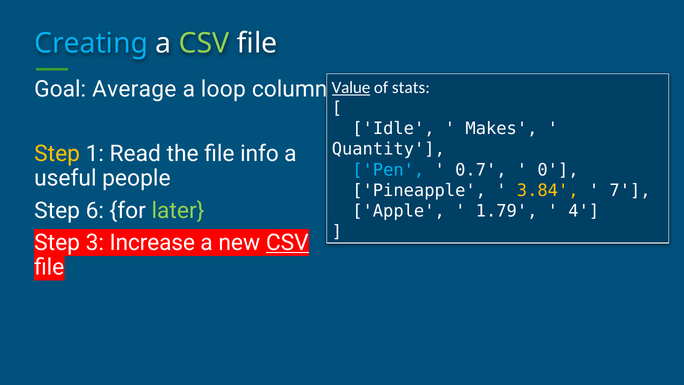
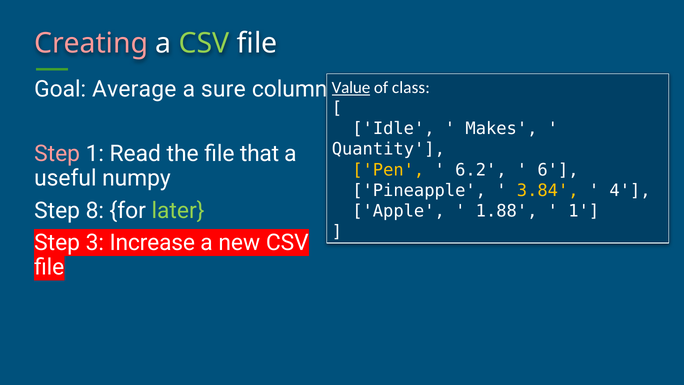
Creating colour: light blue -> pink (91, 43)
loop: loop -> sure (223, 89)
stats: stats -> class (411, 88)
Step colour: yellow -> pink (57, 154)
info: info -> that (260, 154)
Pen colour: light blue -> yellow (388, 170)
0.7: 0.7 -> 6.2 (481, 170)
0: 0 -> 6 (558, 170)
people: people -> numpy (136, 178)
7: 7 -> 4 (630, 190)
6: 6 -> 8 (95, 210)
1.79: 1.79 -> 1.88 (507, 211)
4: 4 -> 1 (584, 211)
CSV underline: present -> none (287, 243)
